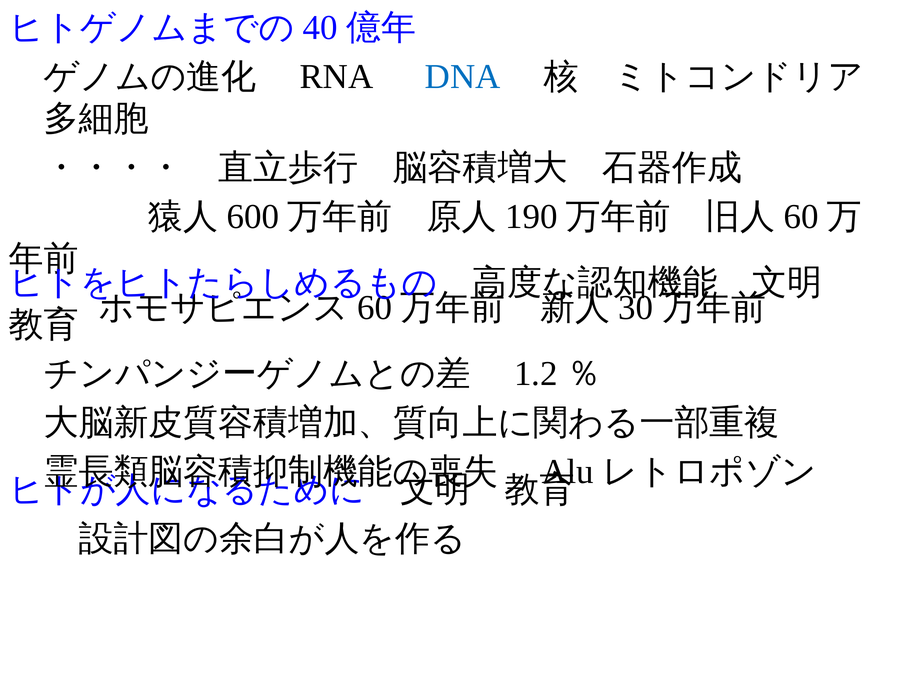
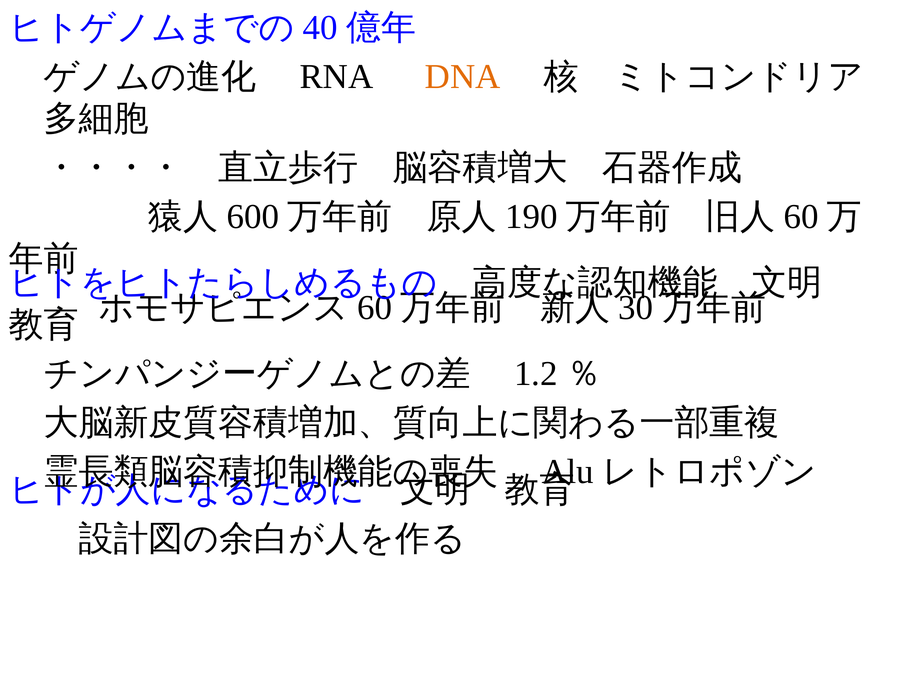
DNA colour: blue -> orange (463, 77)
